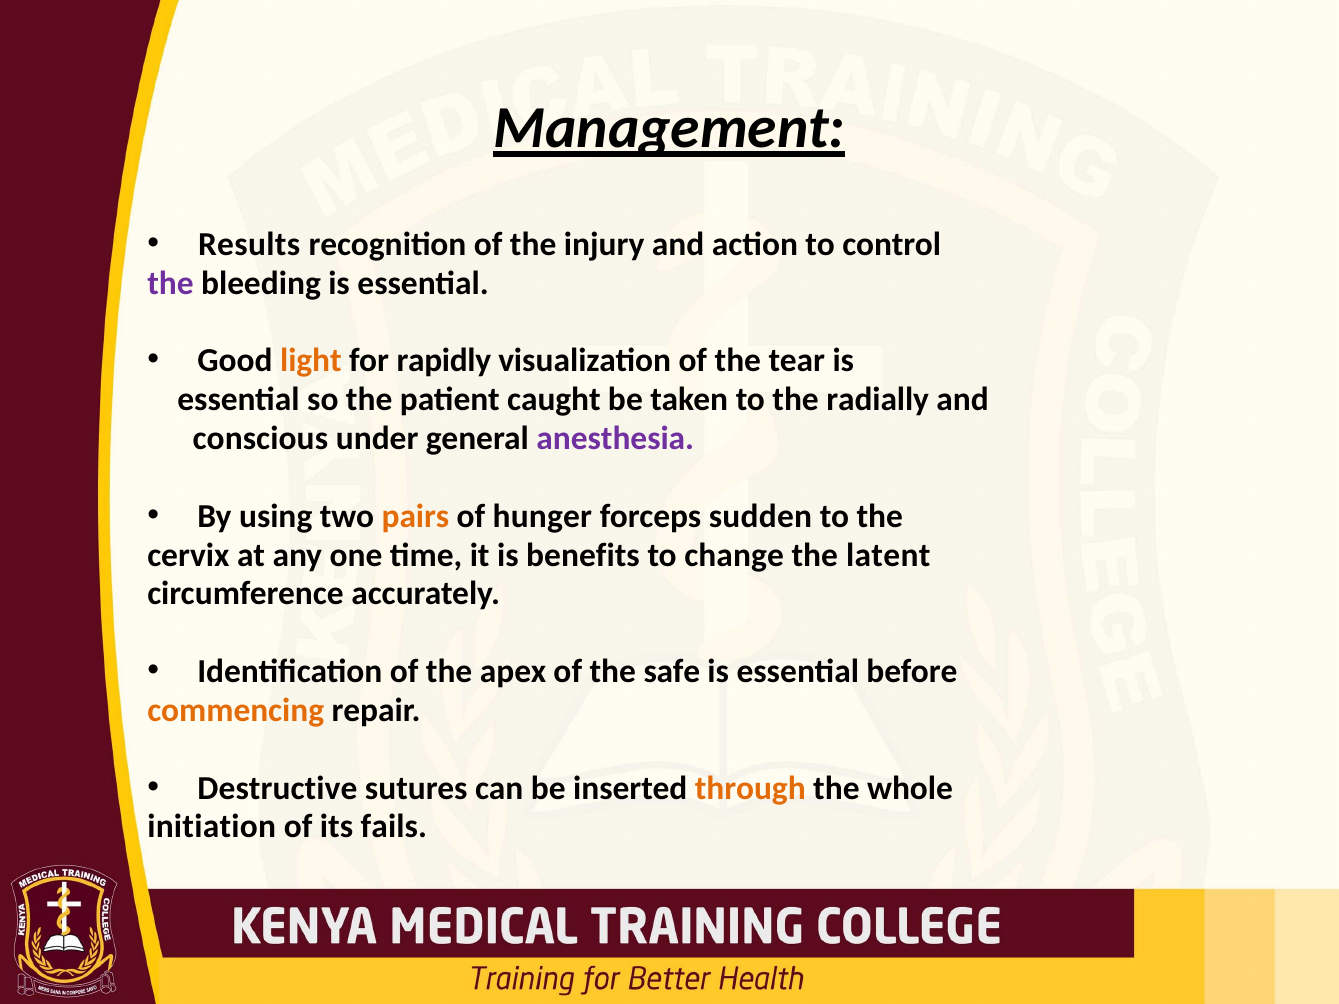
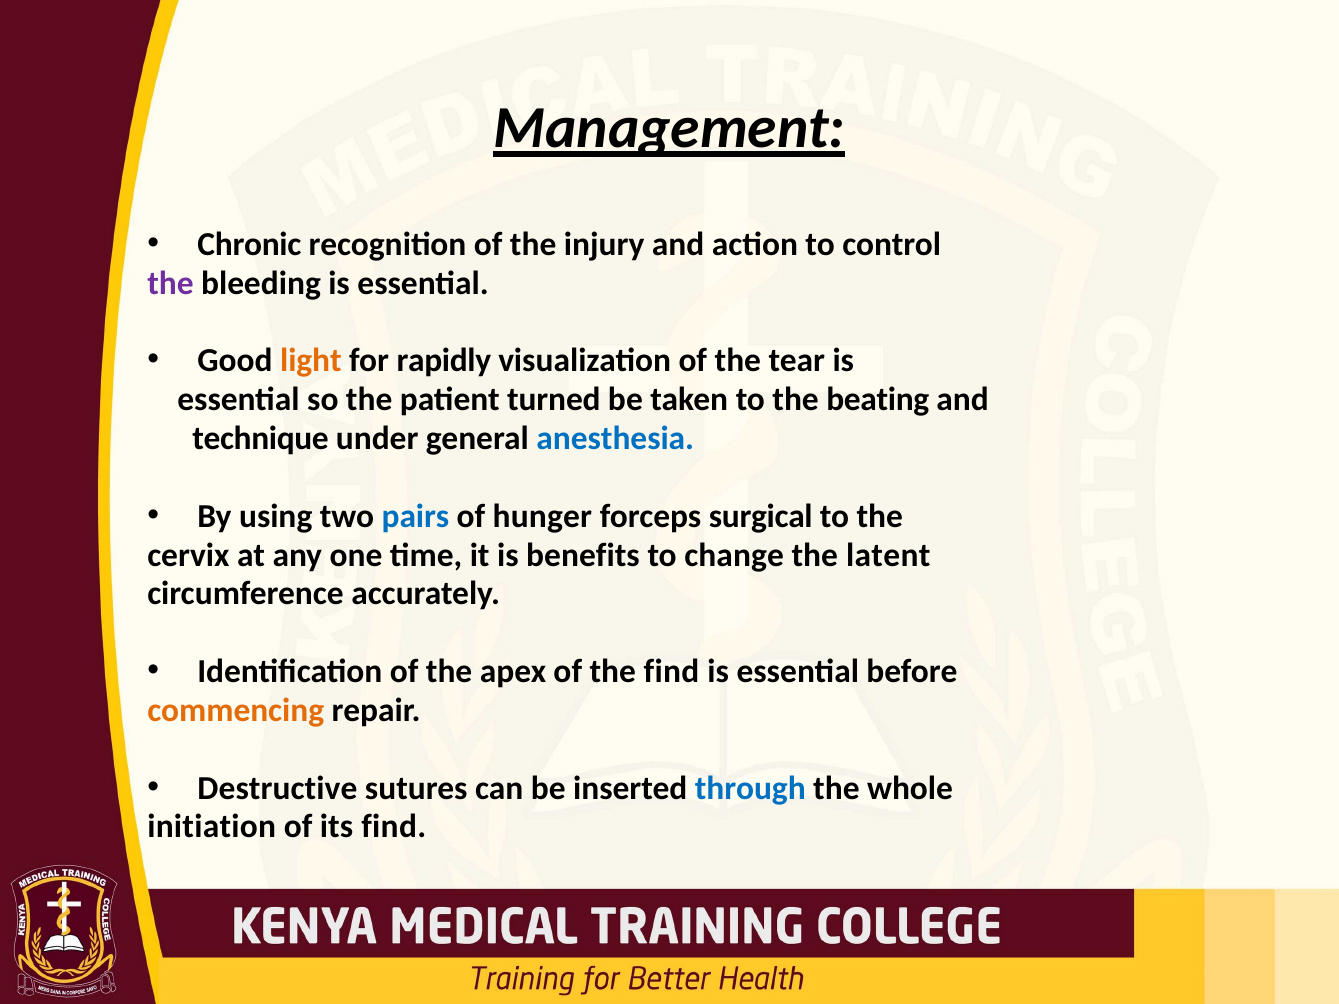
Results: Results -> Chronic (249, 245)
caught: caught -> turned (554, 400)
radially: radially -> beating (878, 400)
conscious: conscious -> technique (261, 439)
anesthesia colour: purple -> blue (615, 439)
pairs colour: orange -> blue (415, 516)
sudden: sudden -> surgical (761, 516)
the safe: safe -> find (672, 672)
through colour: orange -> blue (750, 788)
its fails: fails -> find (394, 827)
